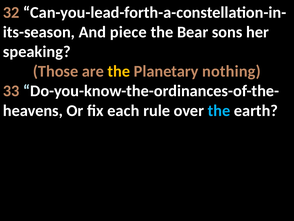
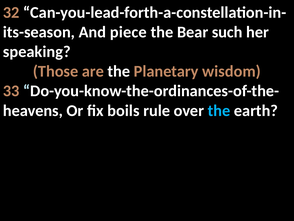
sons: sons -> such (227, 32)
the colour: yellow -> white (119, 71)
nothing: nothing -> wisdom (231, 71)
each: each -> boils (123, 110)
